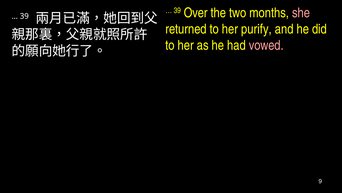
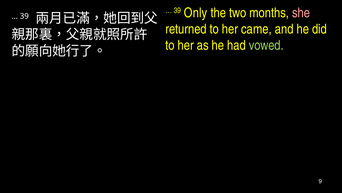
Over: Over -> Only (196, 13)
purify: purify -> came (256, 29)
vowed colour: pink -> light green (266, 45)
